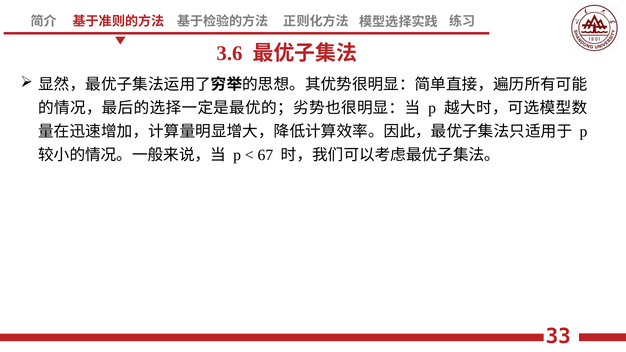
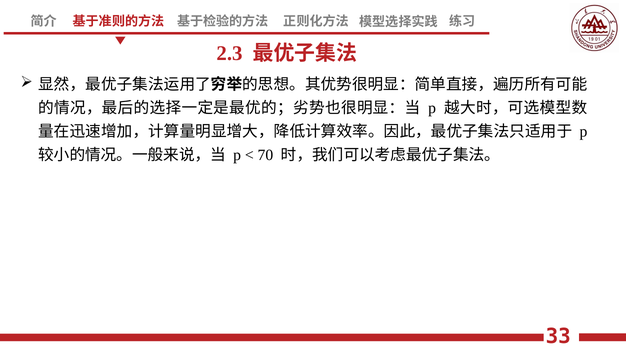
3.6: 3.6 -> 2.3 (230, 54)
67: 67 -> 70 (265, 155)
